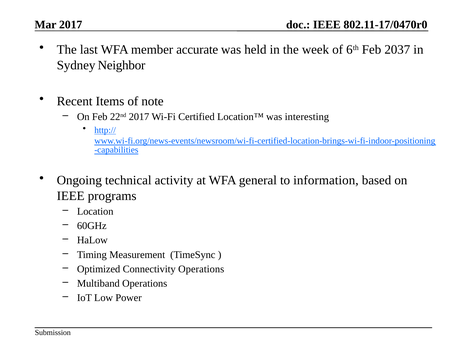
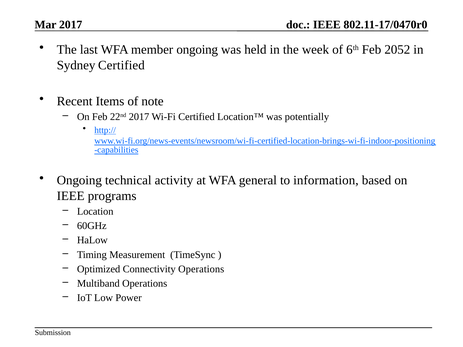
member accurate: accurate -> ongoing (197, 50)
2037: 2037 -> 2052 (397, 50)
Sydney Neighbor: Neighbor -> Certified (121, 65)
interesting: interesting -> potentially (307, 117)
